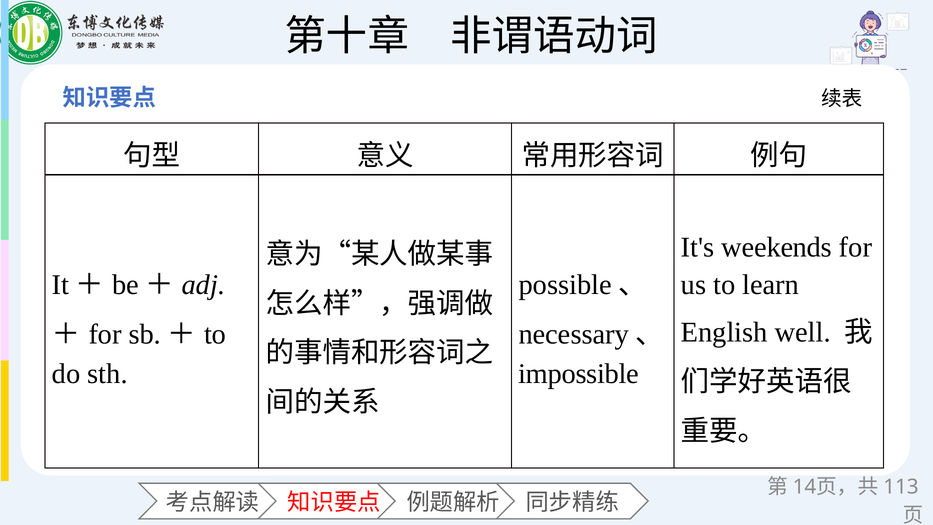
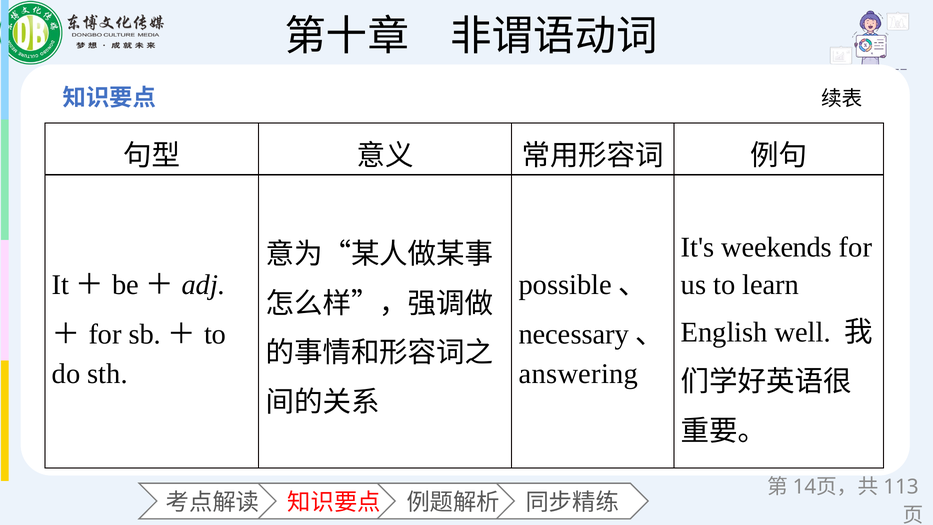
impossible: impossible -> answering (578, 374)
